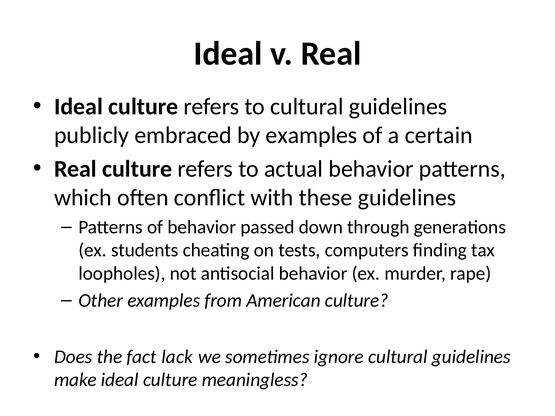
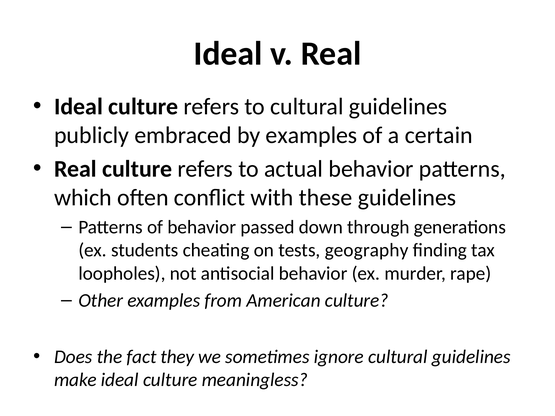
computers: computers -> geography (367, 250)
lack: lack -> they (177, 357)
